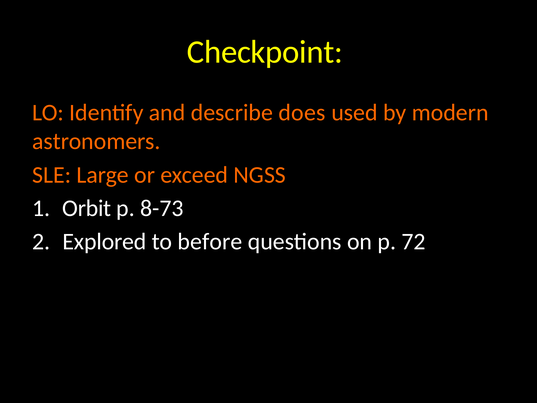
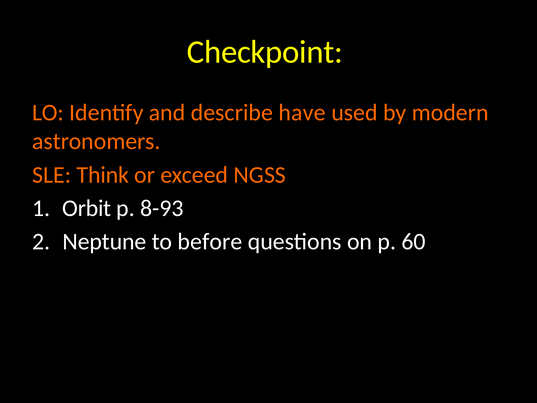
does: does -> have (302, 113)
Large: Large -> Think (103, 175)
8-73: 8-73 -> 8-93 (162, 208)
Explored: Explored -> Neptune (104, 242)
72: 72 -> 60 (414, 242)
